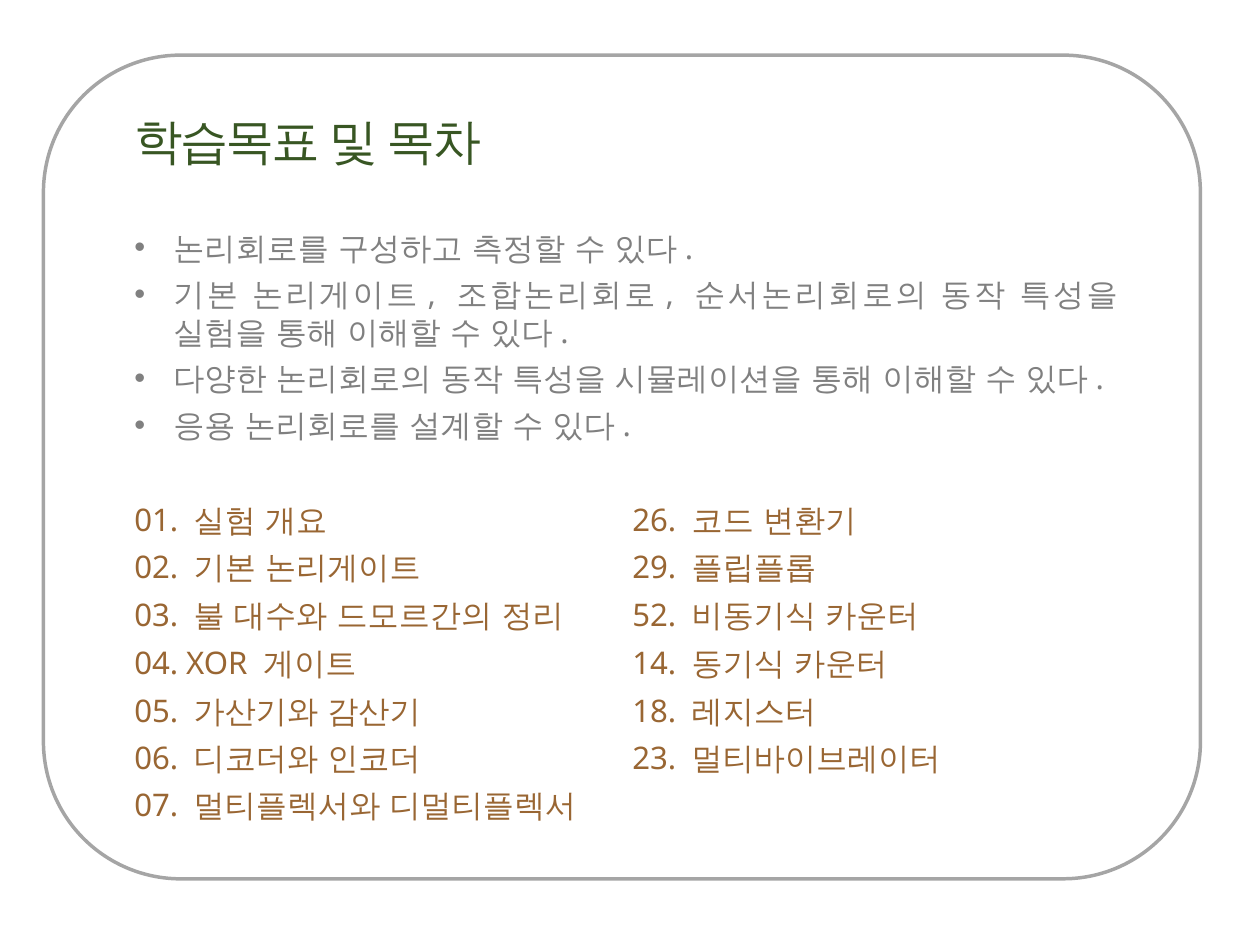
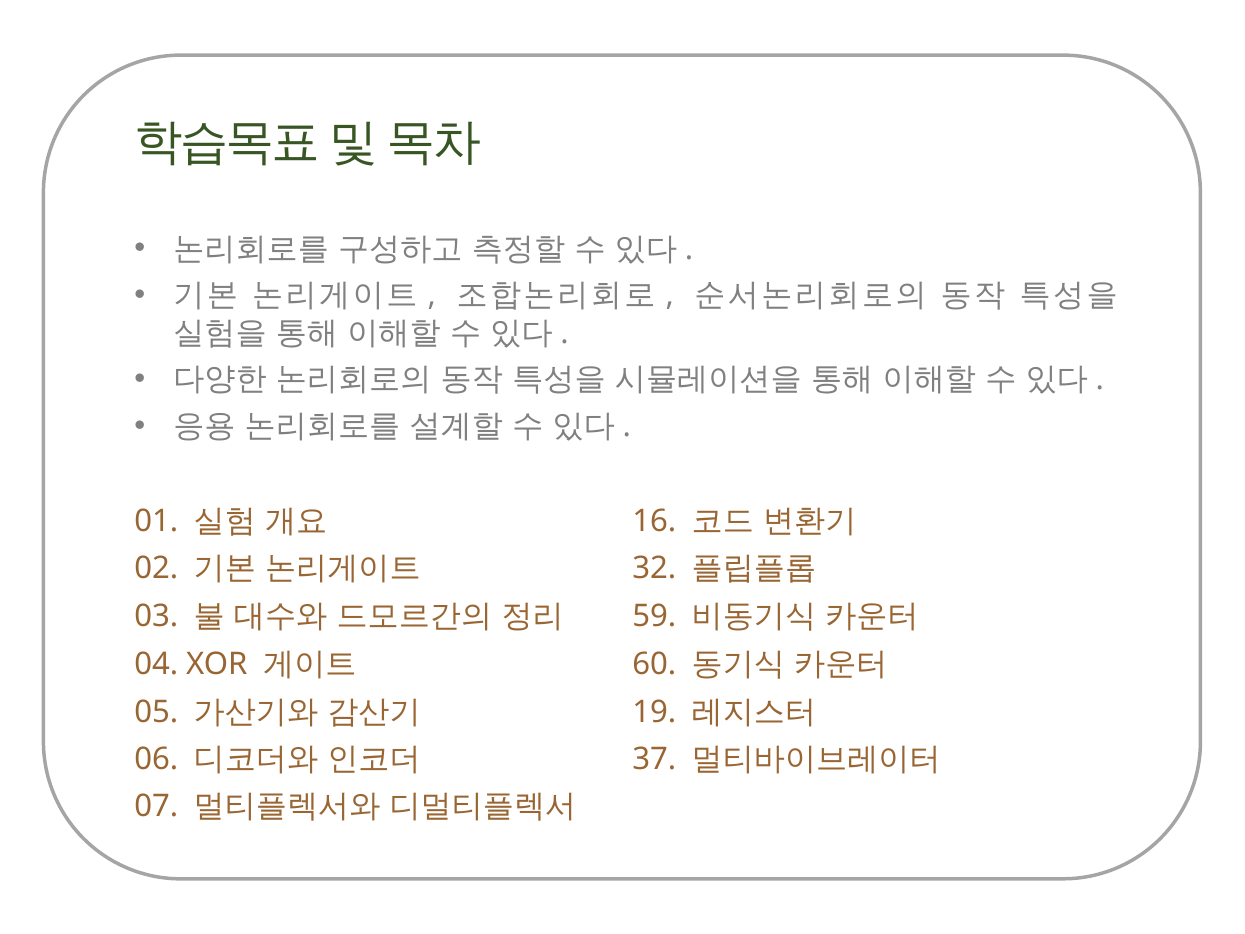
26: 26 -> 16 (654, 521)
29: 29 -> 32 (654, 569)
52: 52 -> 59 (654, 616)
14: 14 -> 60 (654, 664)
18: 18 -> 19 (654, 712)
23: 23 -> 37 (654, 759)
